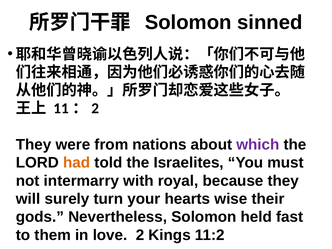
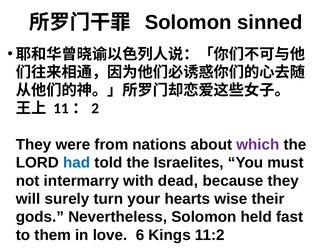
had colour: orange -> blue (77, 163)
royal: royal -> dead (178, 181)
2: 2 -> 6 (140, 235)
